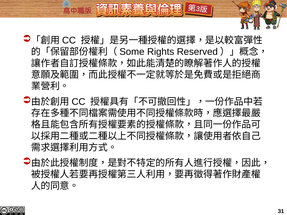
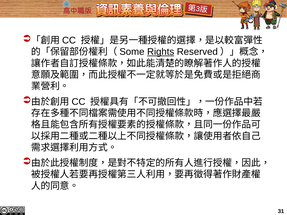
Rights underline: none -> present (161, 52)
